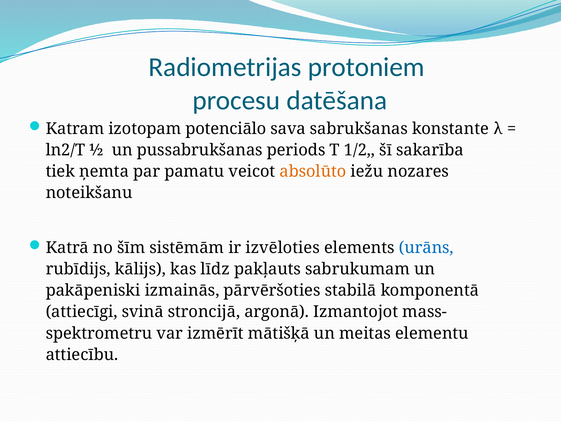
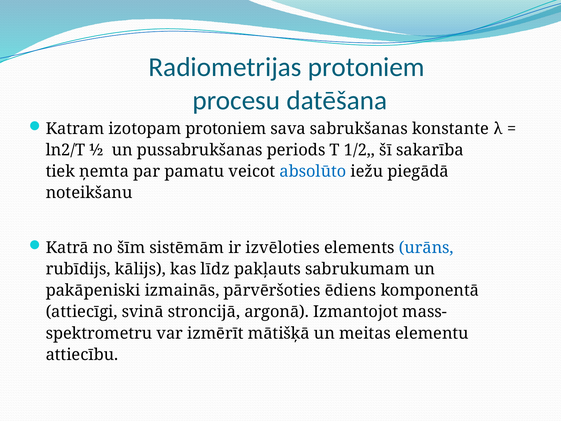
izotopam potenciālo: potenciālo -> protoniem (226, 129)
absolūto colour: orange -> blue (313, 171)
nozares: nozares -> piegādā (418, 171)
stabilā: stabilā -> ēdiens (350, 290)
